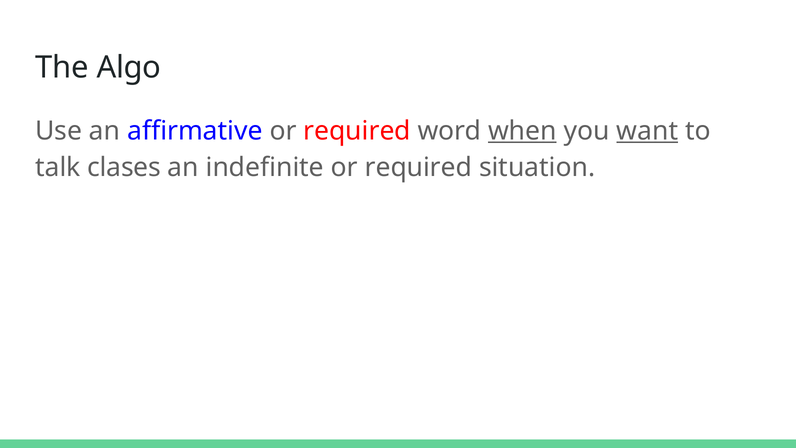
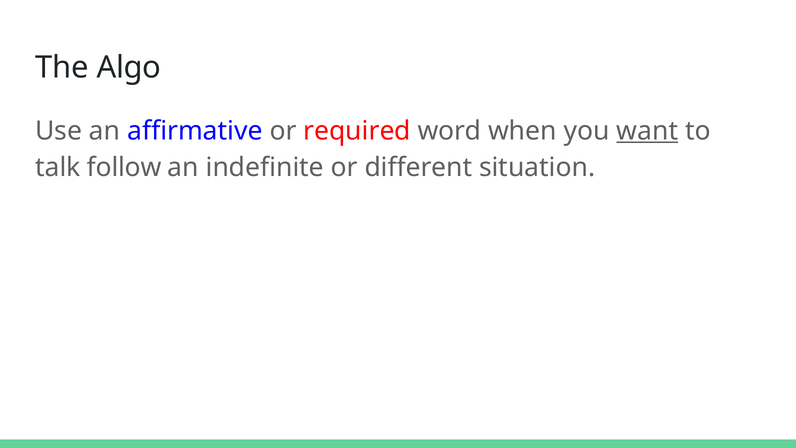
when underline: present -> none (522, 131)
clases: clases -> follow (124, 167)
indefinite or required: required -> different (418, 167)
